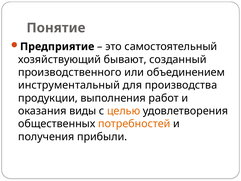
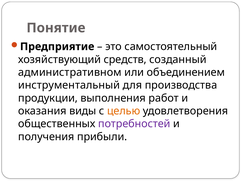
бывают: бывают -> средств (125, 59)
производственного: производственного -> административном (70, 72)
потребностей colour: orange -> purple (134, 124)
